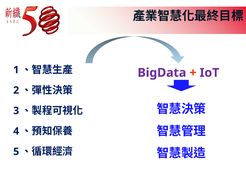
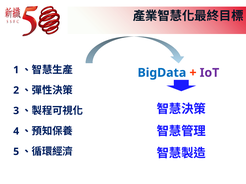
BigData colour: purple -> blue (162, 73)
